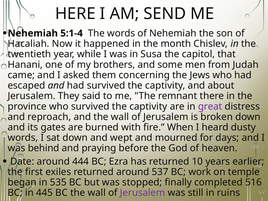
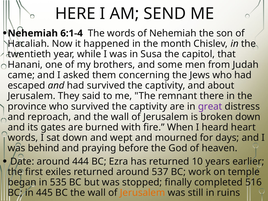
5:1-4: 5:1-4 -> 6:1-4 (72, 33)
dusty: dusty -> heart (243, 127)
Jerusalem colour: purple -> orange (143, 193)
